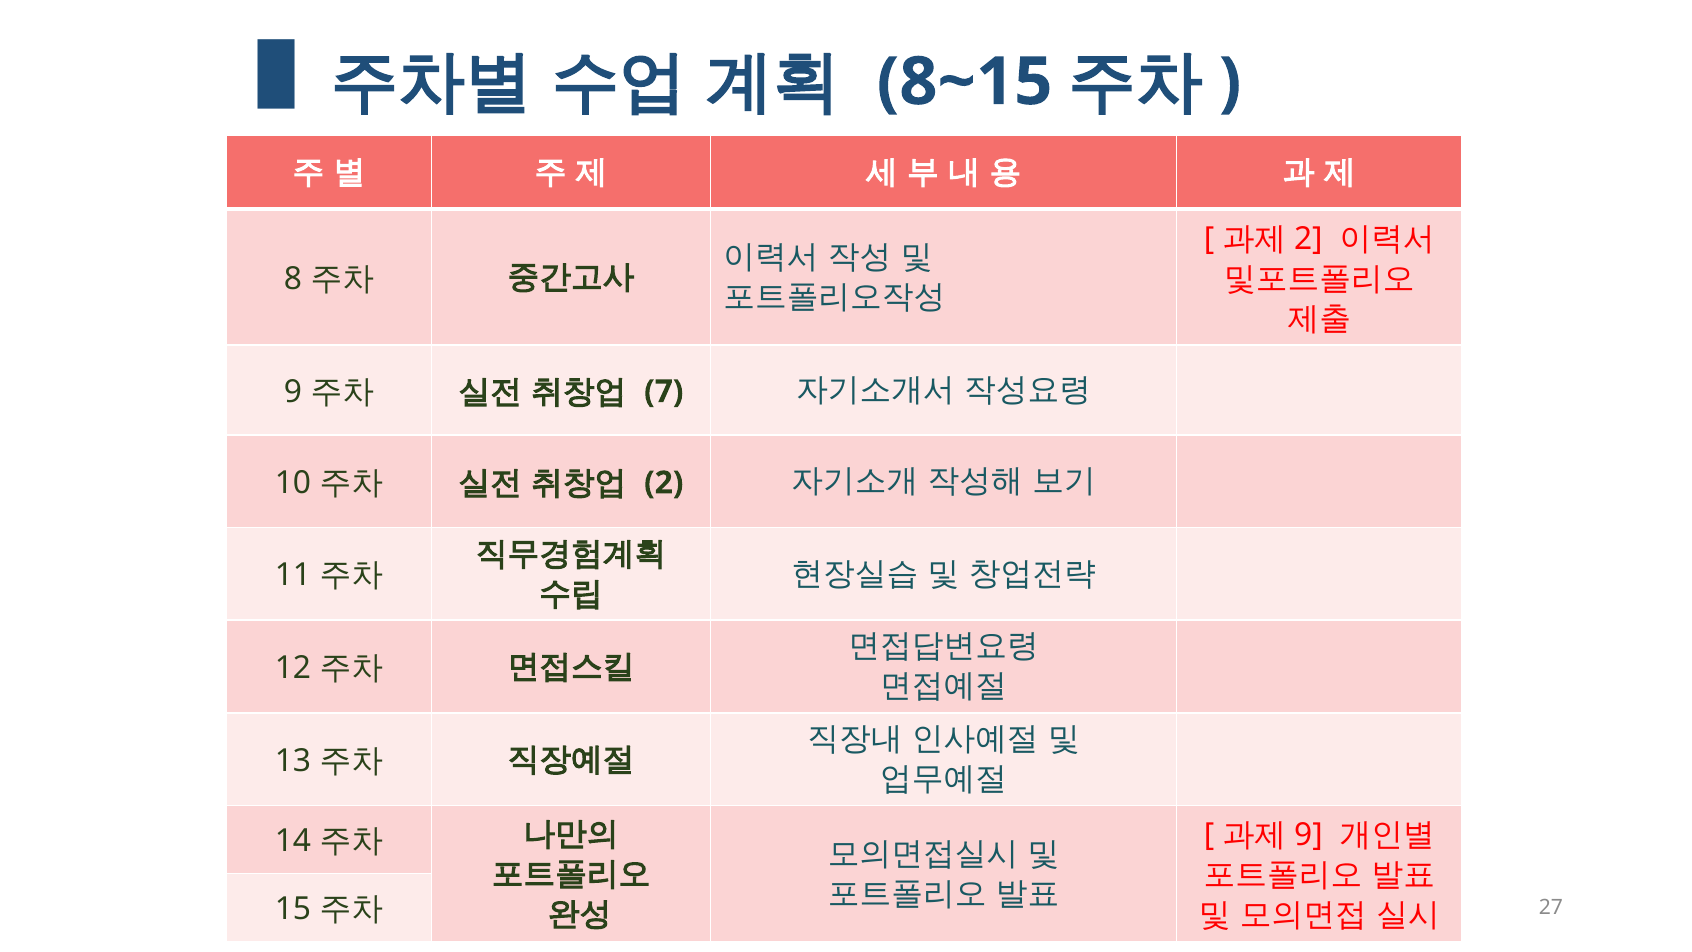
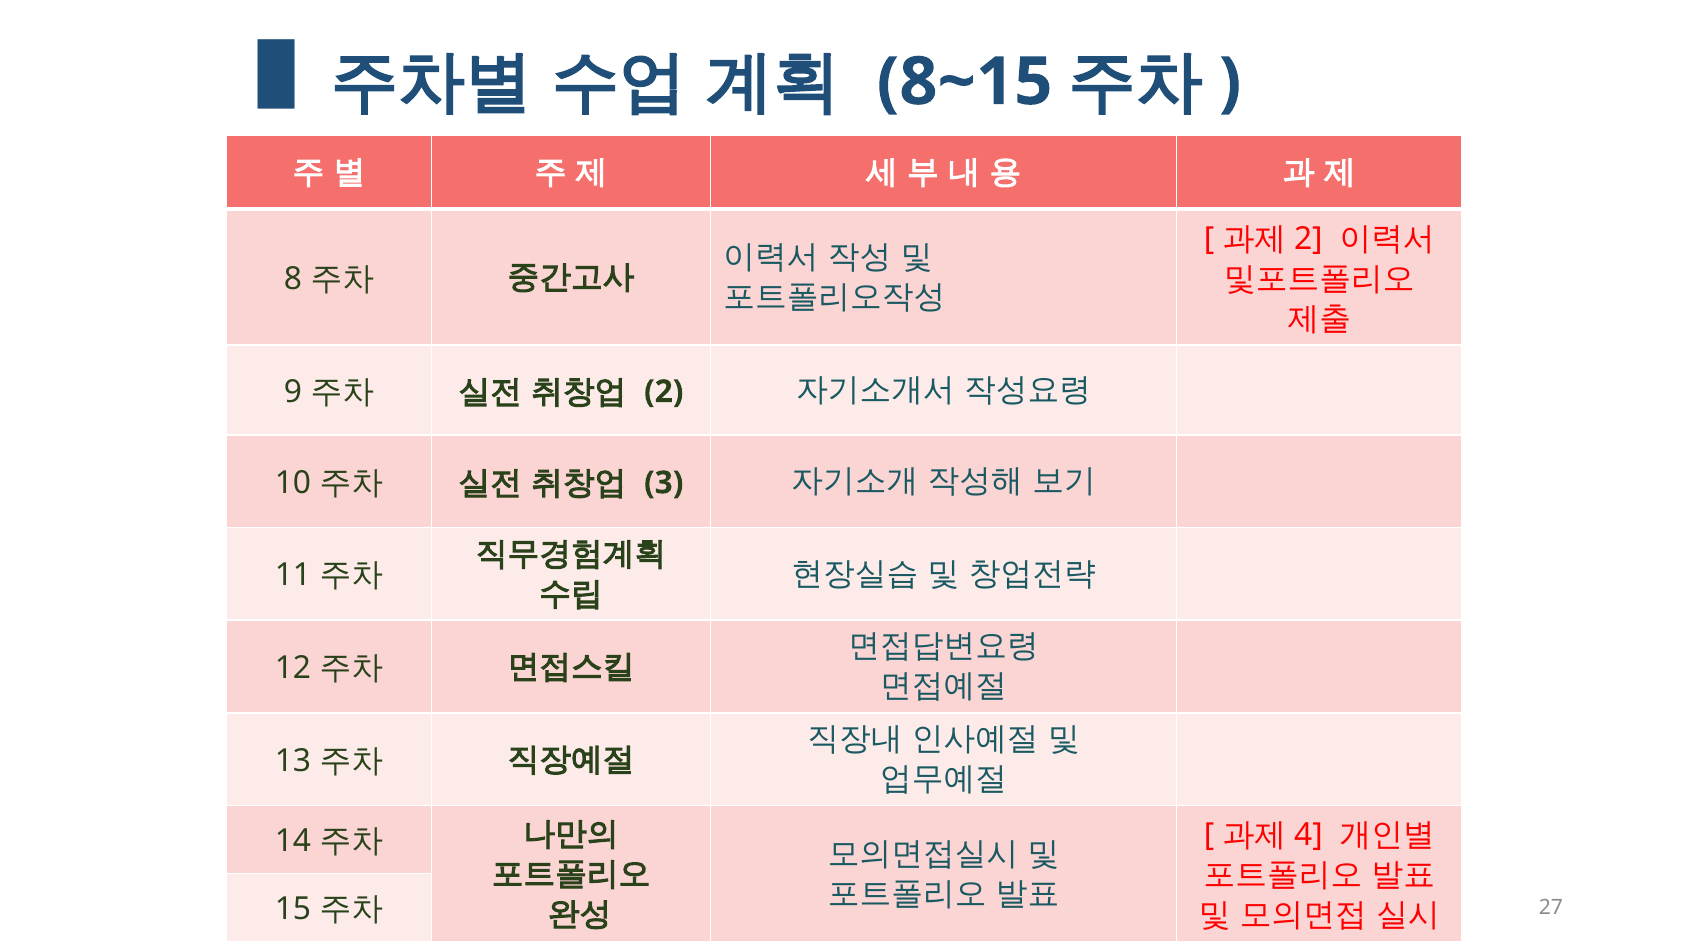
7: 7 -> 2 (664, 392)
2: 2 -> 3 (664, 483)
9: 9 -> 4 (1308, 835)
